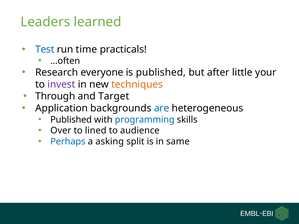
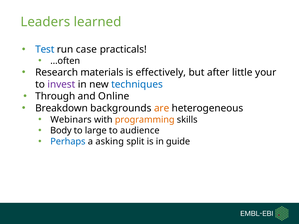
time: time -> case (86, 50)
everyone: everyone -> materials (102, 72)
is published: published -> effectively (161, 72)
techniques colour: orange -> blue (137, 84)
Target: Target -> Online (114, 96)
Application: Application -> Breakdown (62, 108)
are colour: blue -> orange (162, 108)
Published: Published -> Webinars (71, 120)
programming colour: blue -> orange (145, 120)
Over: Over -> Body (61, 131)
lined: lined -> large (96, 131)
same: same -> guide (178, 142)
